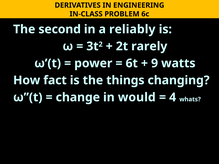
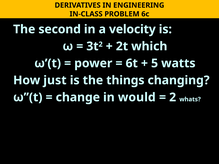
reliably: reliably -> velocity (132, 29)
rarely: rarely -> which (149, 46)
9: 9 -> 5 (155, 63)
fact: fact -> just (55, 80)
4: 4 -> 2 (173, 97)
